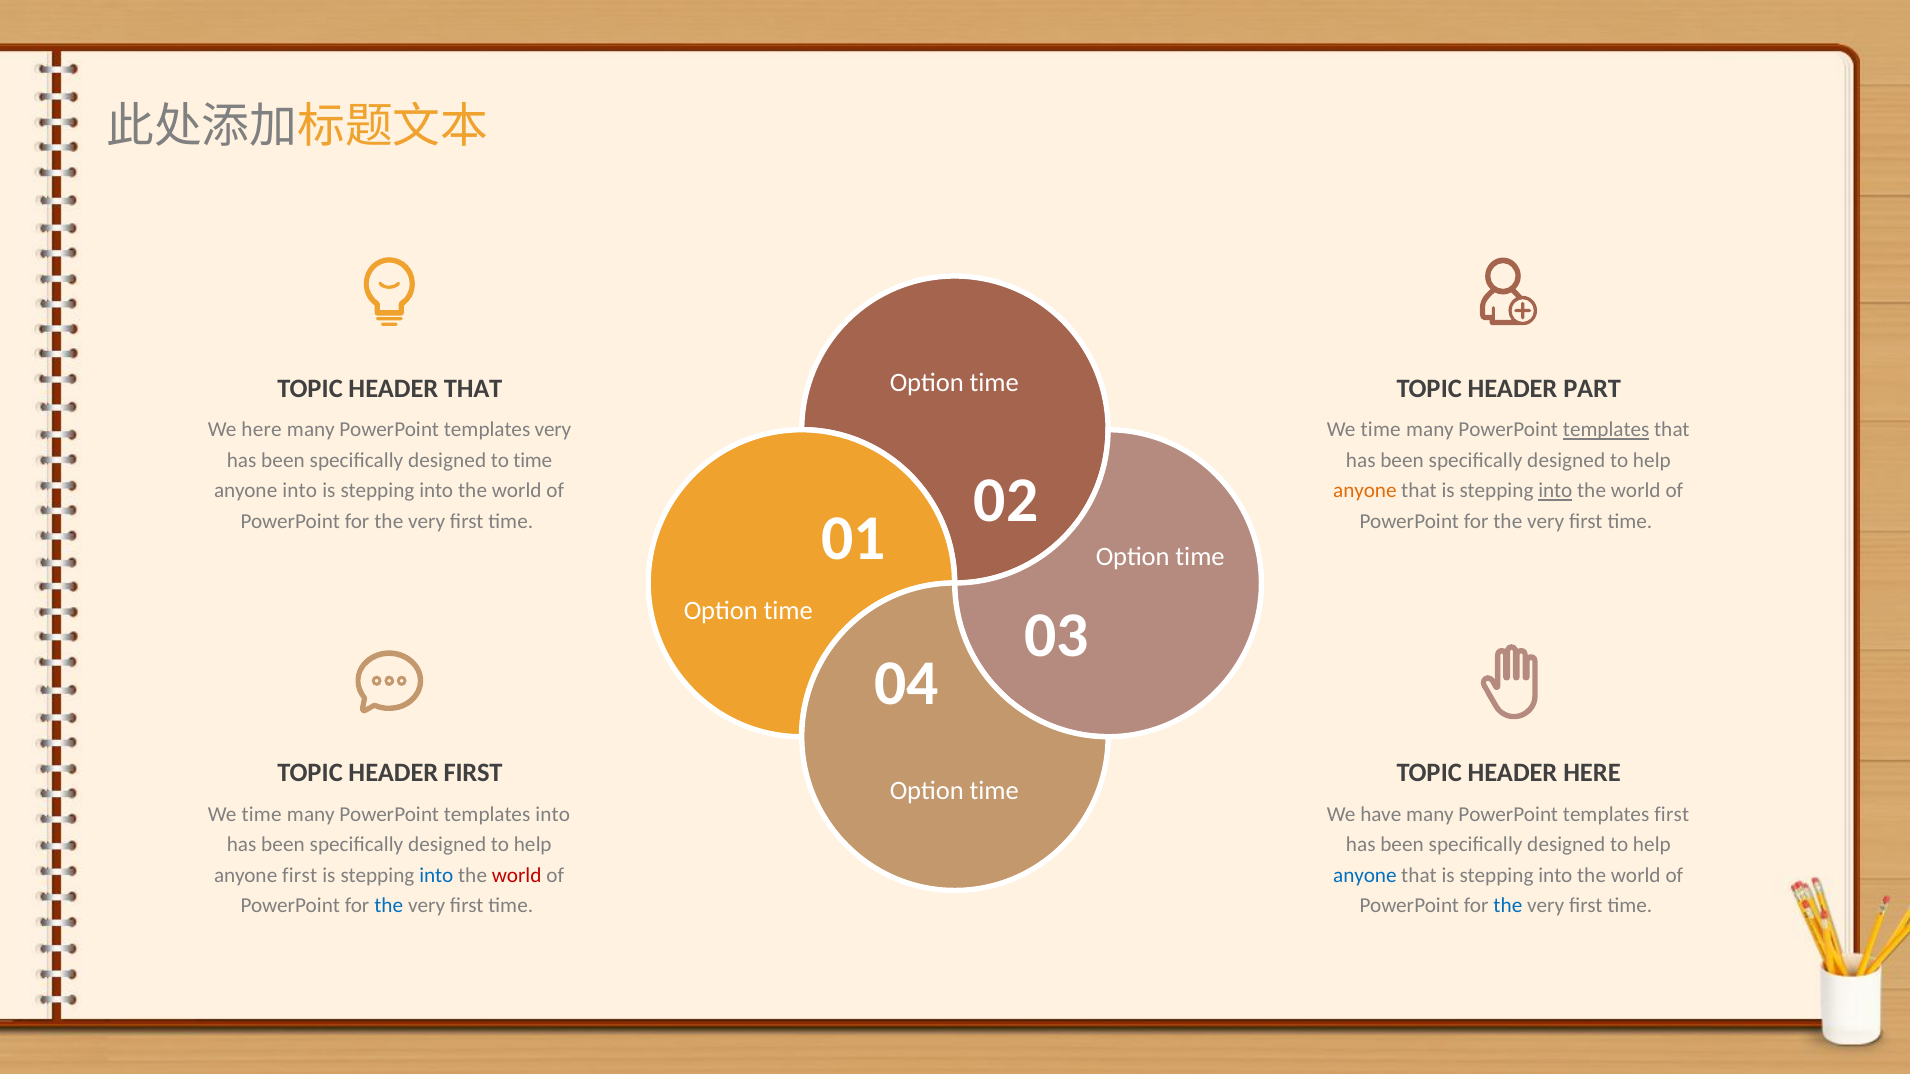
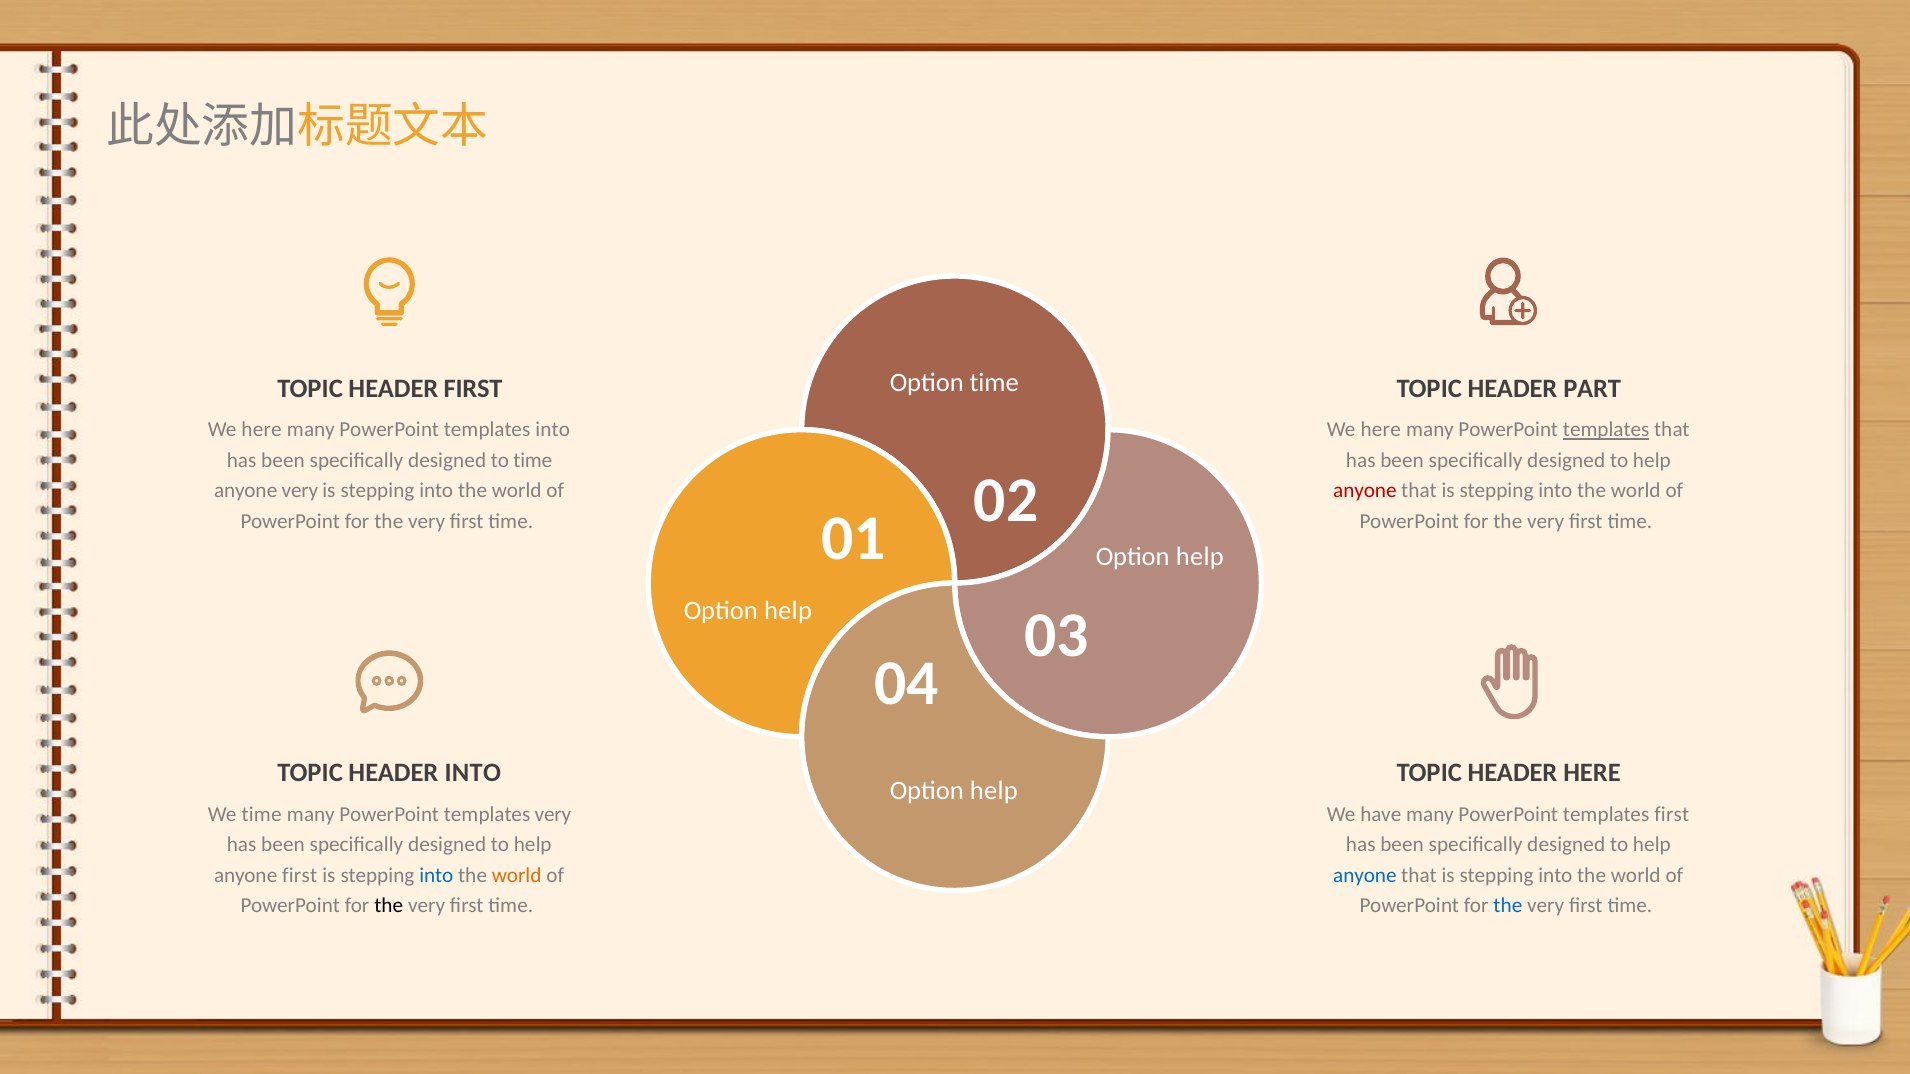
HEADER THAT: THAT -> FIRST (473, 389)
templates very: very -> into (553, 430)
time: time -> here (1381, 430)
anyone into: into -> very (300, 491)
anyone colour: orange -> red (1365, 491)
into underline: present -> none (1555, 491)
time: time -> help (1200, 557)
time: time -> help (788, 611)
HEADER FIRST: FIRST -> INTO (473, 773)
time: time -> help (994, 791)
templates into: into -> very (553, 815)
world colour: red -> orange (517, 875)
the colour: blue -> black (389, 906)
